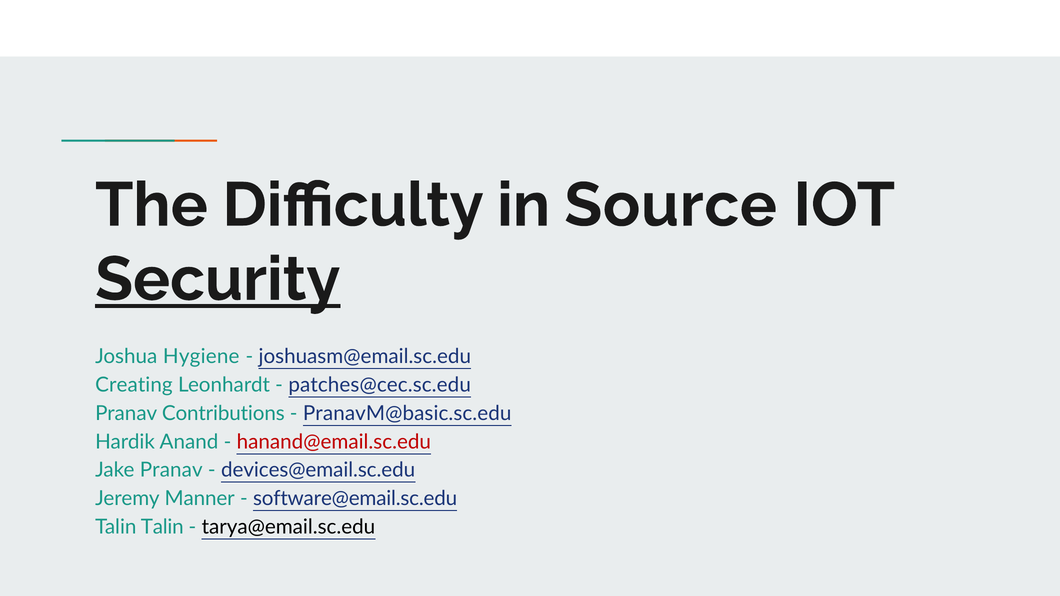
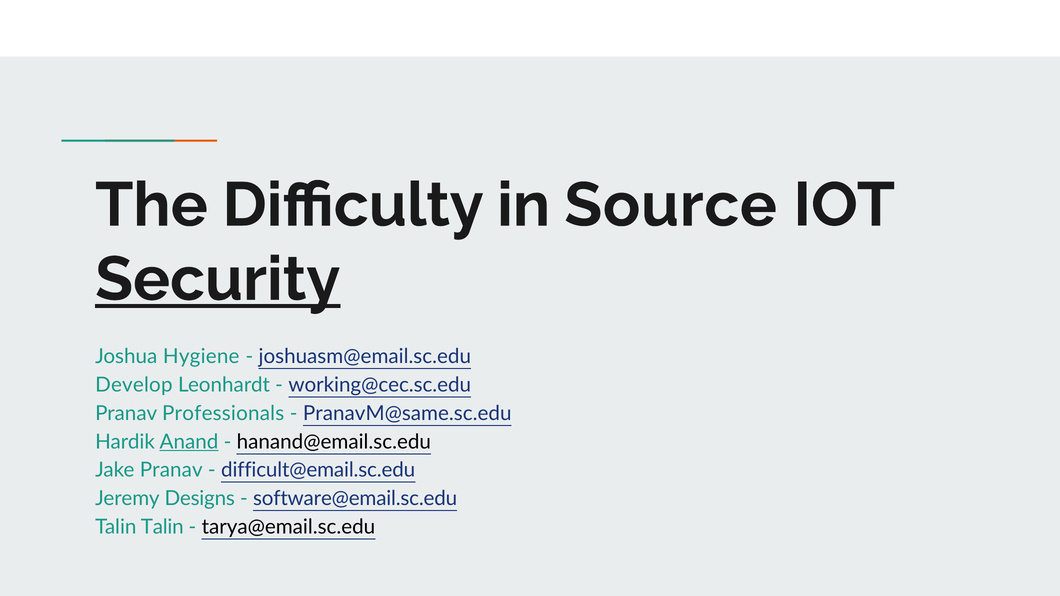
Creating: Creating -> Develop (134, 385)
patches@cec.sc.edu: patches@cec.sc.edu -> working@cec.sc.edu (380, 385)
Contributions: Contributions -> Professionals (223, 413)
PranavM@basic.sc.edu: PranavM@basic.sc.edu -> PranavM@same.sc.edu (407, 413)
Anand underline: none -> present (189, 442)
hanand@email.sc.edu colour: red -> black (334, 442)
devices@email.sc.edu: devices@email.sc.edu -> difficult@email.sc.edu (318, 470)
Manner: Manner -> Designs (200, 499)
